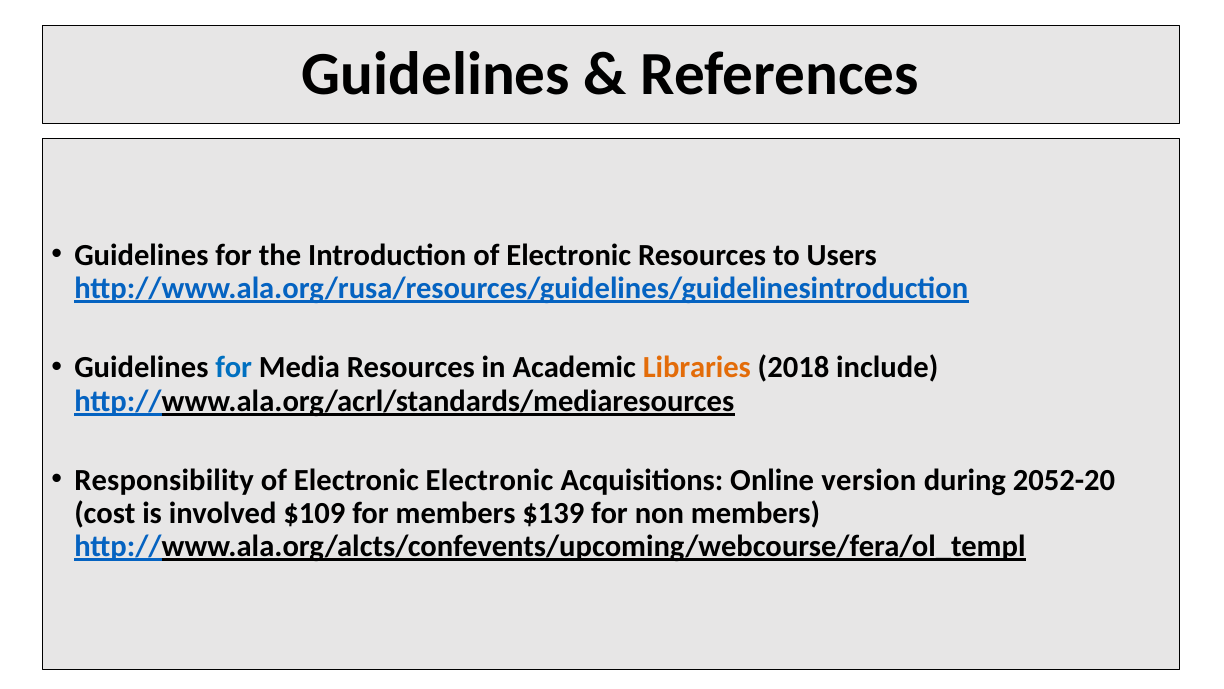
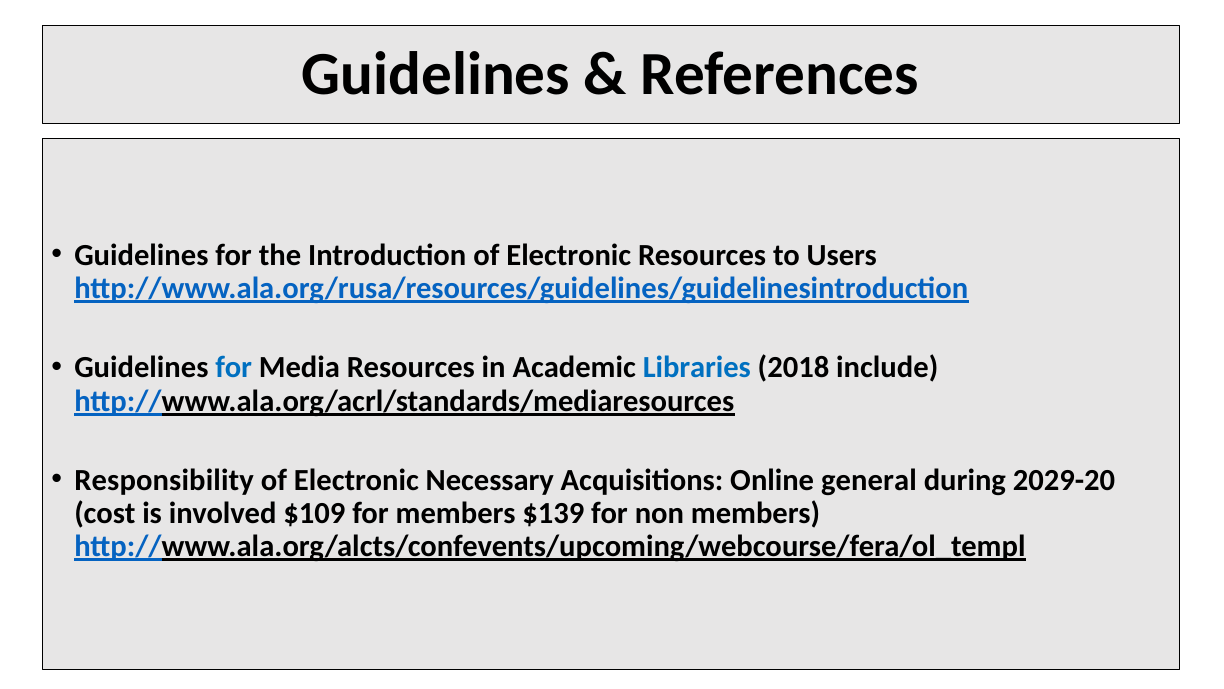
Libraries colour: orange -> blue (697, 367)
Electronic Electronic: Electronic -> Necessary (490, 480)
version: version -> general (869, 480)
2052-20: 2052-20 -> 2029-20 (1064, 480)
